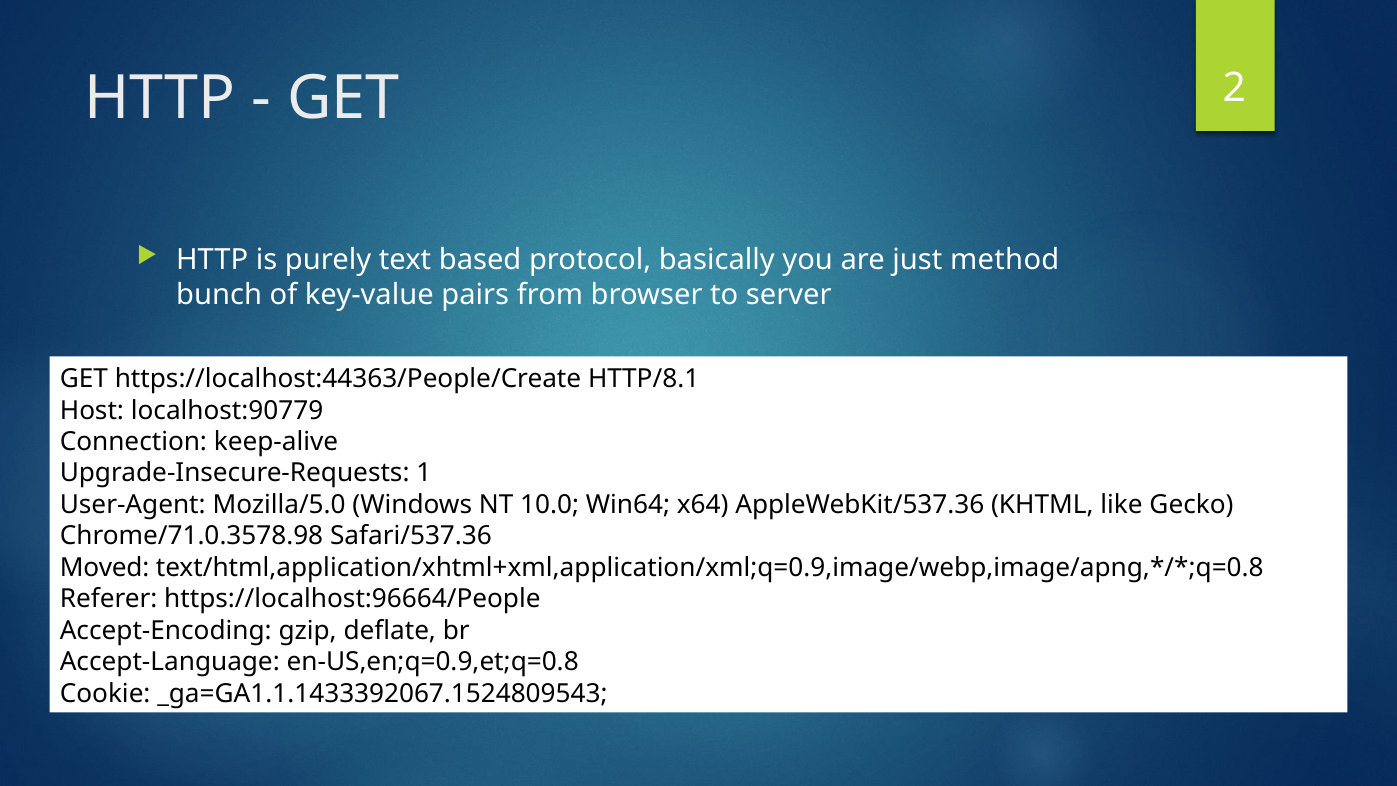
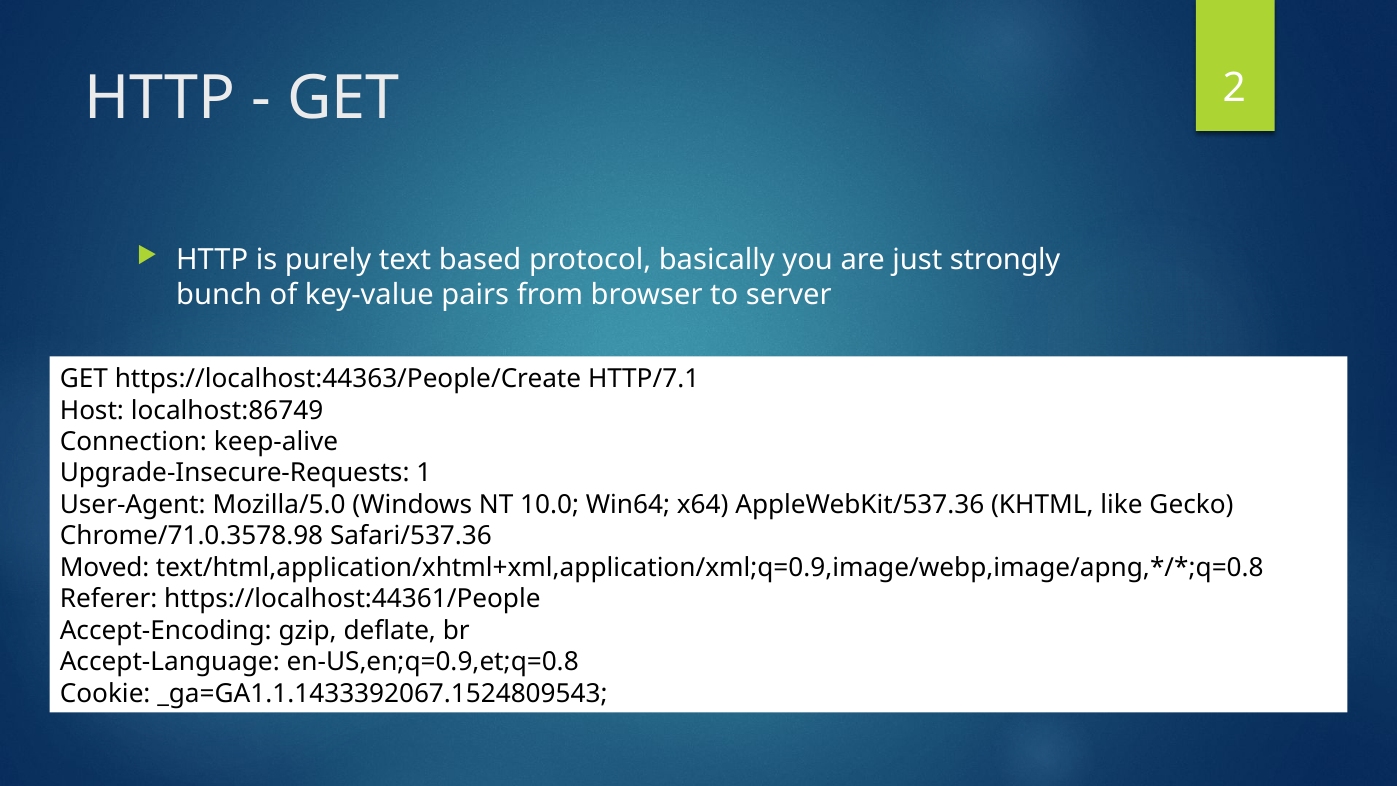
method: method -> strongly (1005, 260)
HTTP/8.1: HTTP/8.1 -> HTTP/7.1 (644, 379)
localhost:90779: localhost:90779 -> localhost:86749 (227, 410)
https://localhost:96664/People: https://localhost:96664/People -> https://localhost:44361/People (352, 599)
